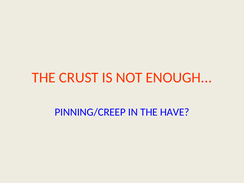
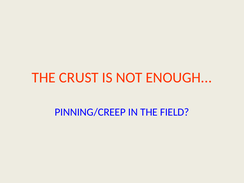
HAVE: HAVE -> FIELD (175, 112)
